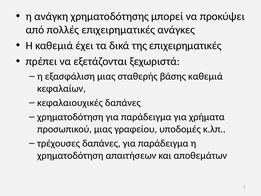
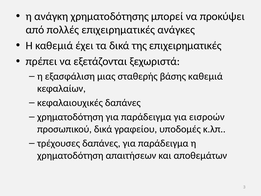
χρήματα: χρήματα -> εισροών (207, 117)
προσωπικού μιας: μιας -> δικά (103, 129)
